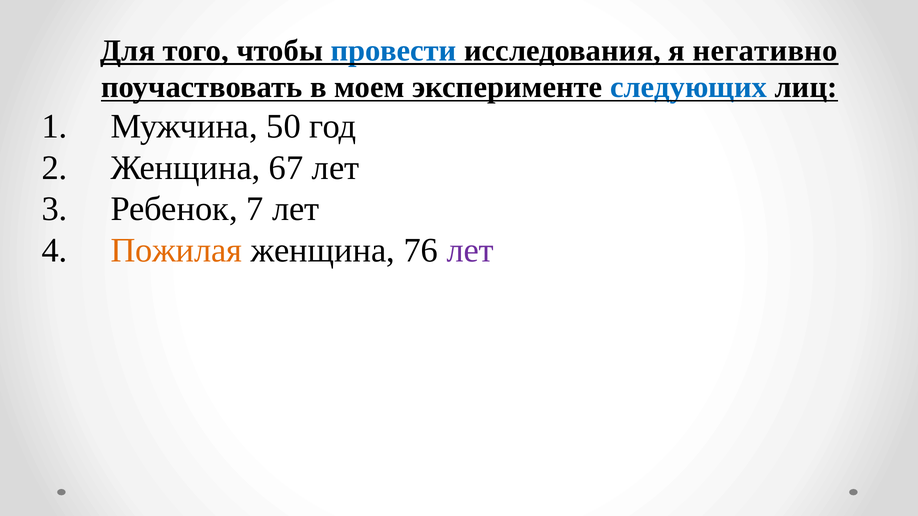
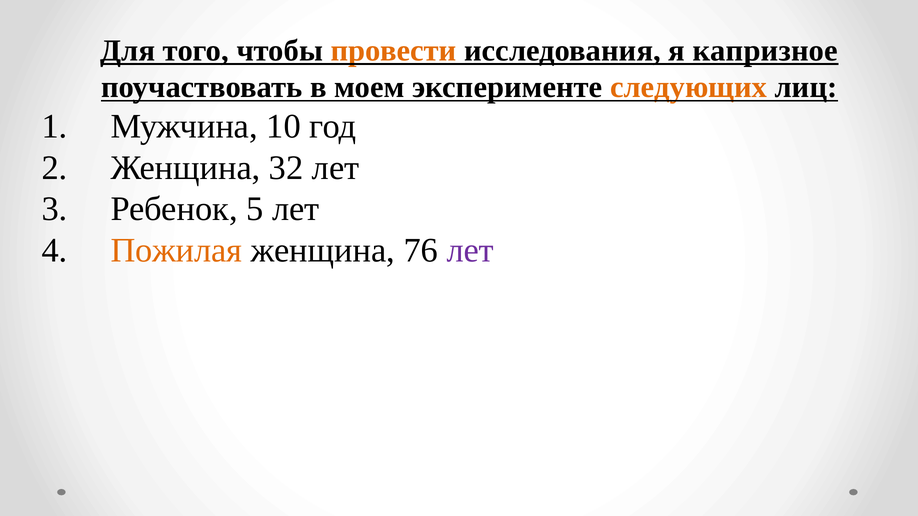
провести colour: blue -> orange (394, 51)
негативно: негативно -> капризное (765, 51)
следующих colour: blue -> orange (689, 87)
50: 50 -> 10 (284, 127)
67: 67 -> 32 (286, 168)
7: 7 -> 5 (255, 209)
